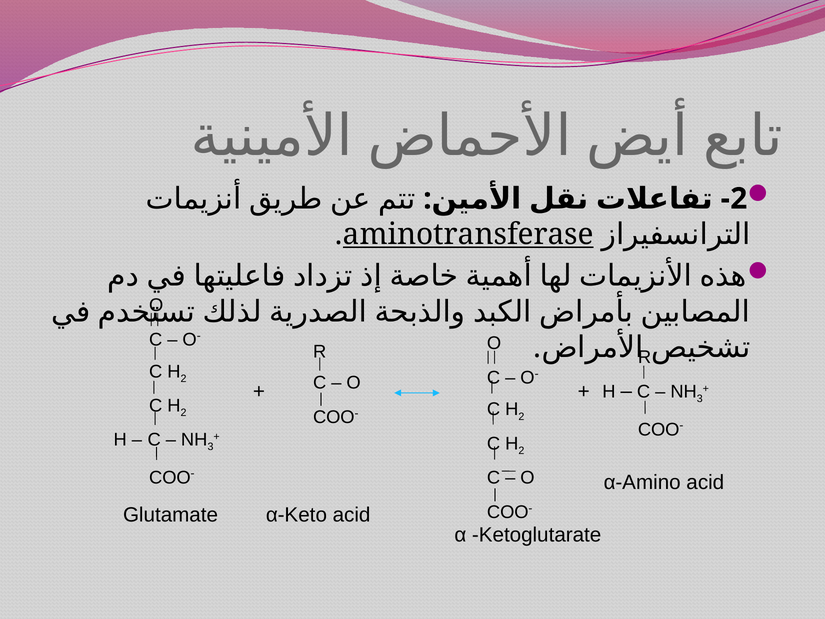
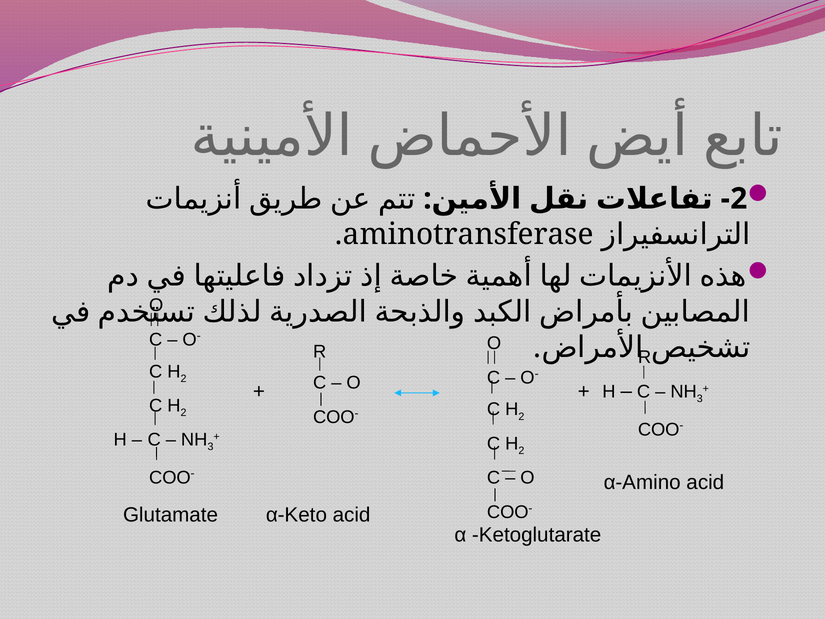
aminotransferase underline: present -> none (468, 234)
